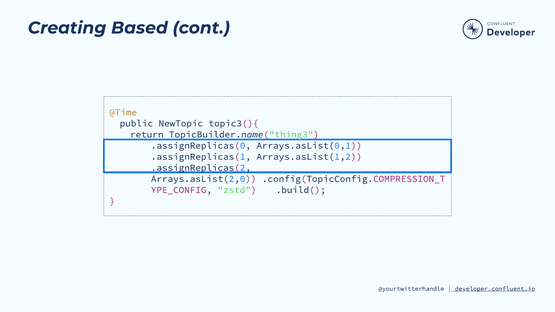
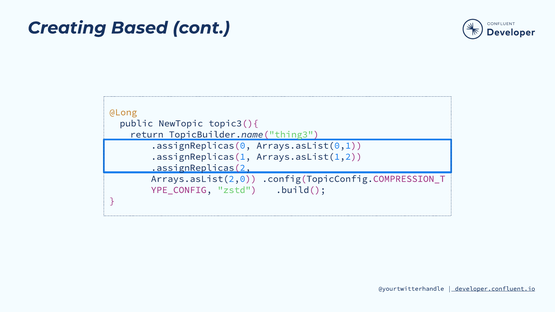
@Time: @Time -> @Long (123, 112)
